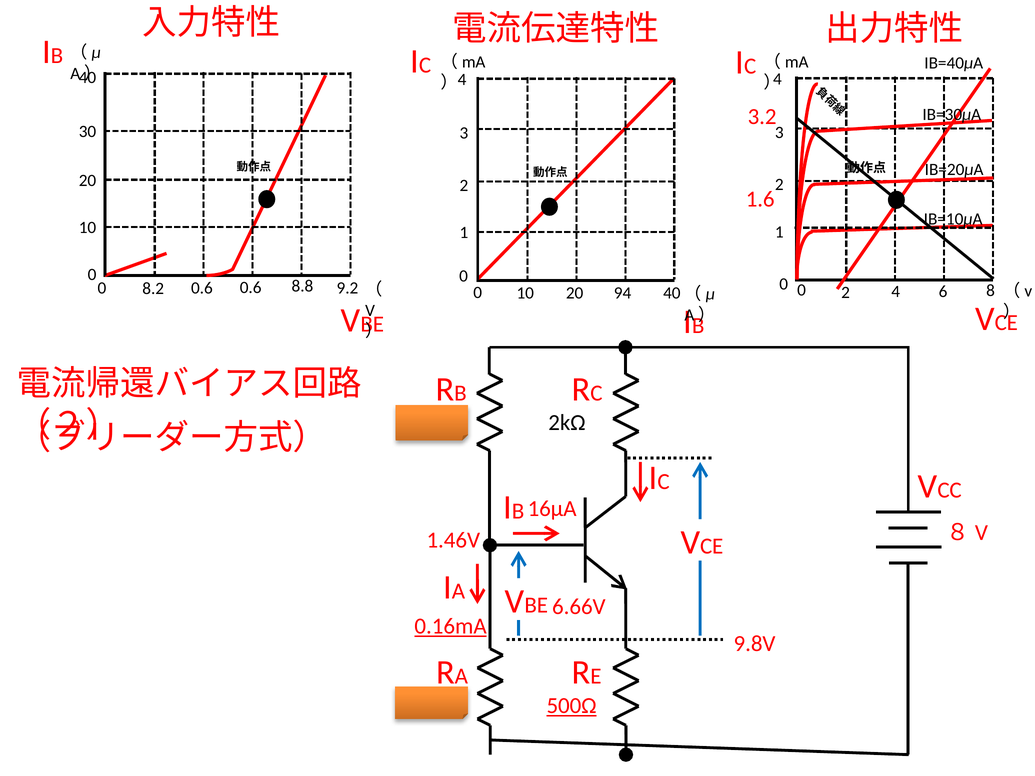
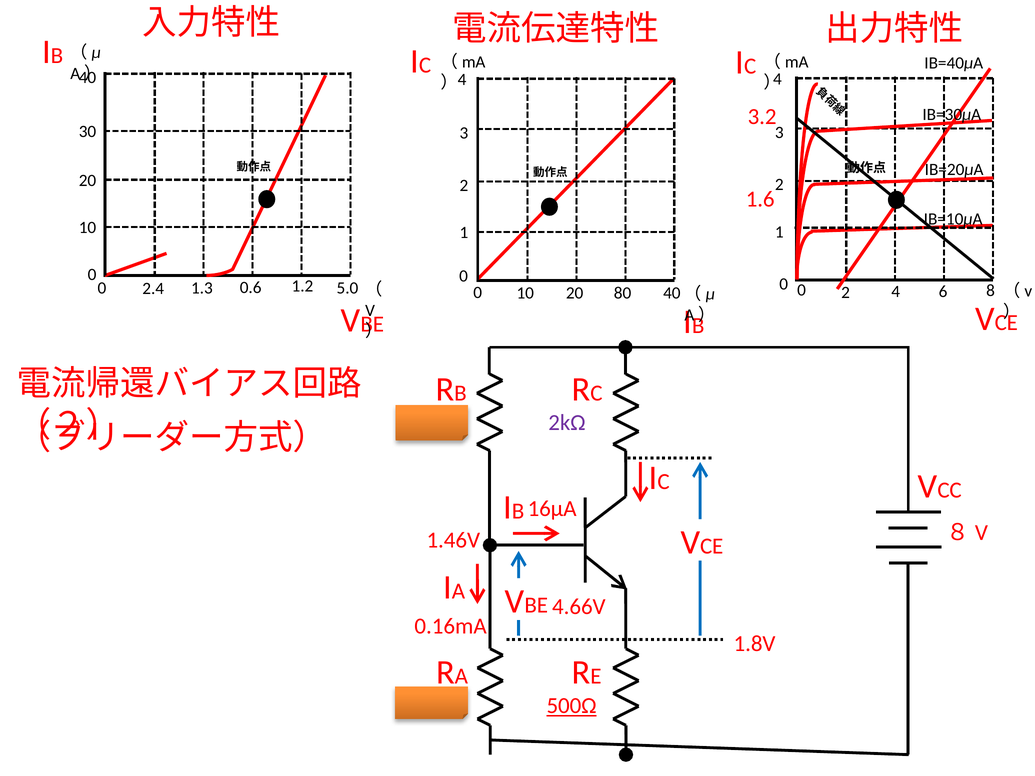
0.6: 0.6 -> 1.3 (202, 288)
8.8: 8.8 -> 1.2 (302, 286)
9.2: 9.2 -> 5.0 (347, 288)
8.2: 8.2 -> 2.4 (153, 289)
94: 94 -> 80 (623, 293)
2kΩ colour: black -> purple (567, 423)
6.66V: 6.66V -> 4.66V (579, 607)
0.16mA underline: present -> none (451, 626)
9.8V: 9.8V -> 1.8V (755, 644)
